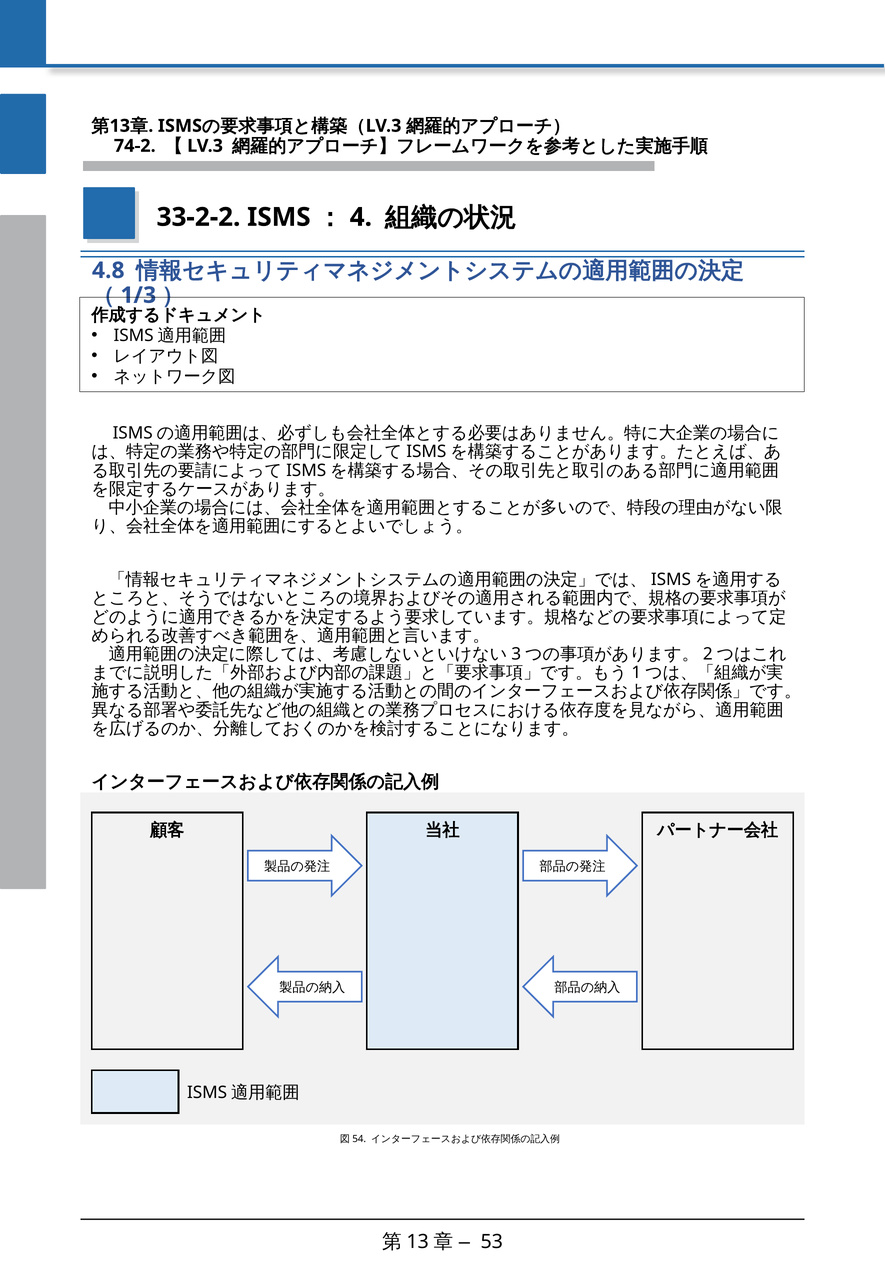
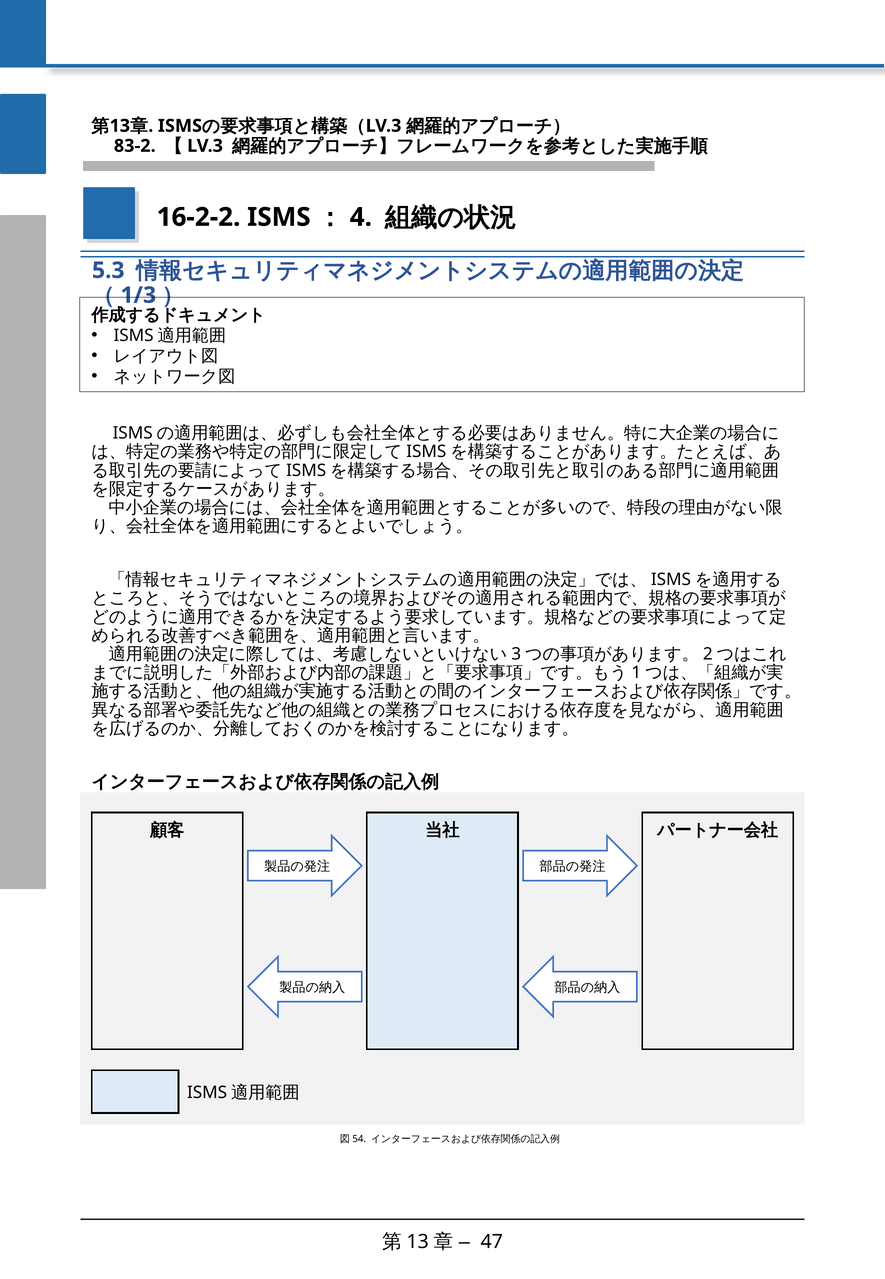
74-2: 74-2 -> 83-2 (135, 146)
33-2-2: 33-2-2 -> 16-2-2 (198, 217)
4.8: 4.8 -> 5.3 (108, 270)
53: 53 -> 47 (492, 1241)
